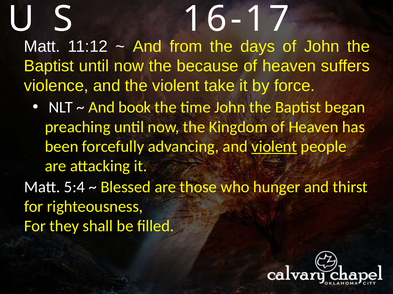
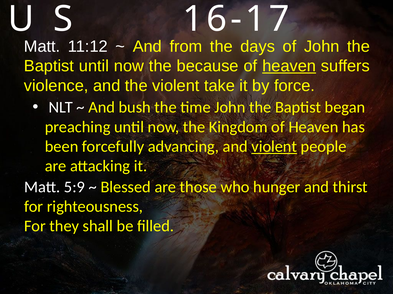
heaven underline: none -> present (289, 66)
book: book -> bush (135, 108)
5:4: 5:4 -> 5:9 (74, 187)
